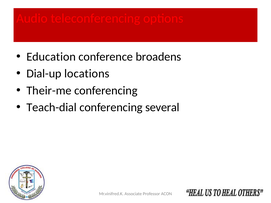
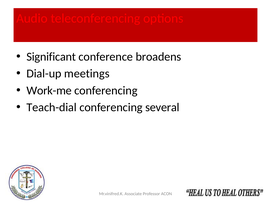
Education: Education -> Significant (51, 57)
locations: locations -> meetings (87, 74)
Their-me: Their-me -> Work-me (49, 91)
